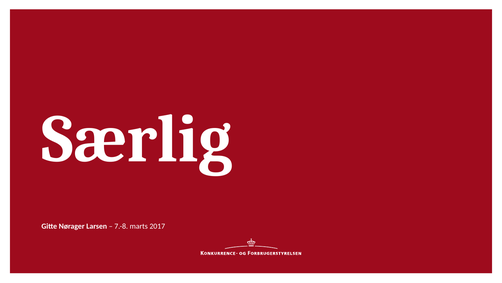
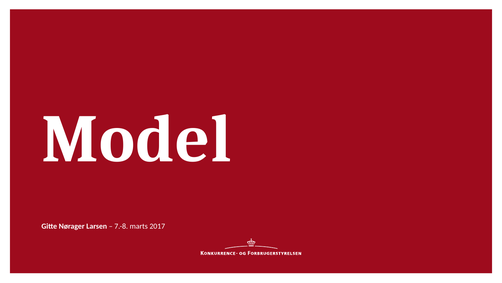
Særlig: Særlig -> Model (136, 139)
